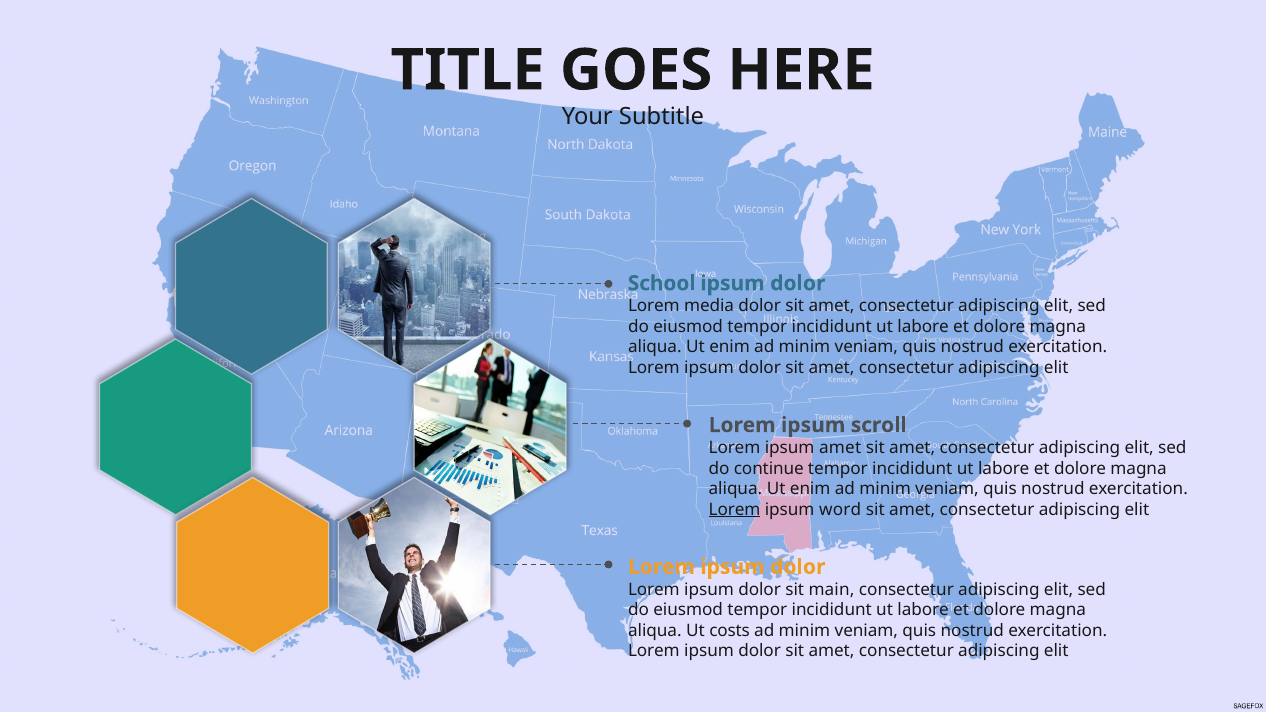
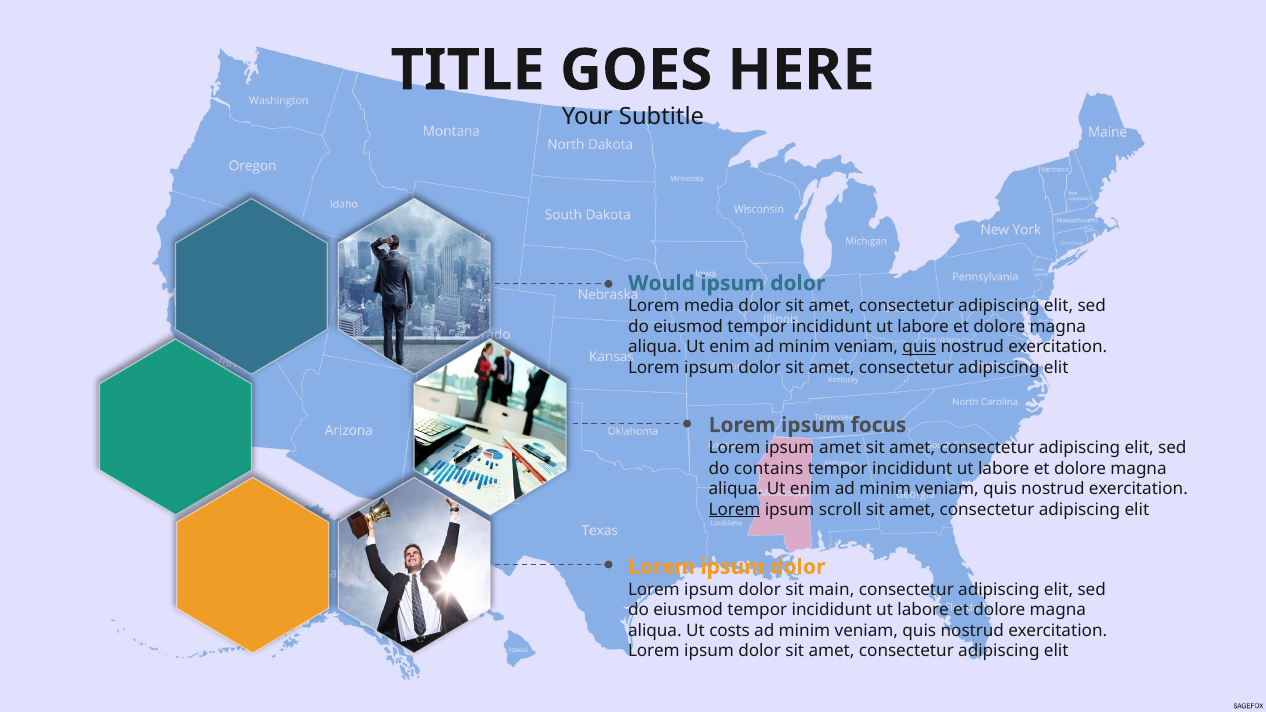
School: School -> Would (662, 283)
quis underline: none -> present (919, 347)
scroll: scroll -> focus (879, 425)
continue: continue -> contains (769, 468)
word: word -> scroll (840, 510)
